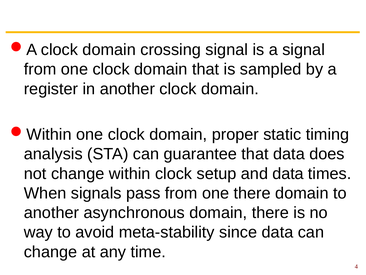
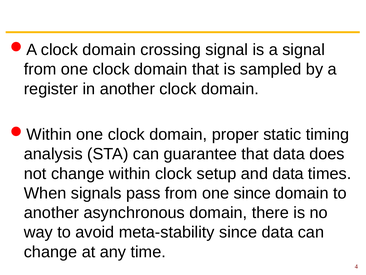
one there: there -> since (252, 193)
